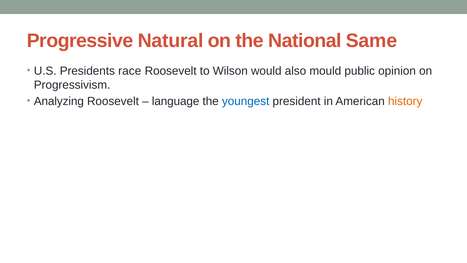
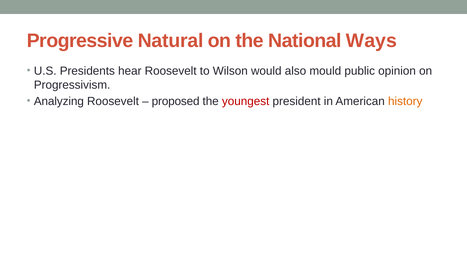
Same: Same -> Ways (371, 41)
race: race -> hear (130, 71)
language: language -> proposed (176, 101)
youngest colour: blue -> red (246, 101)
